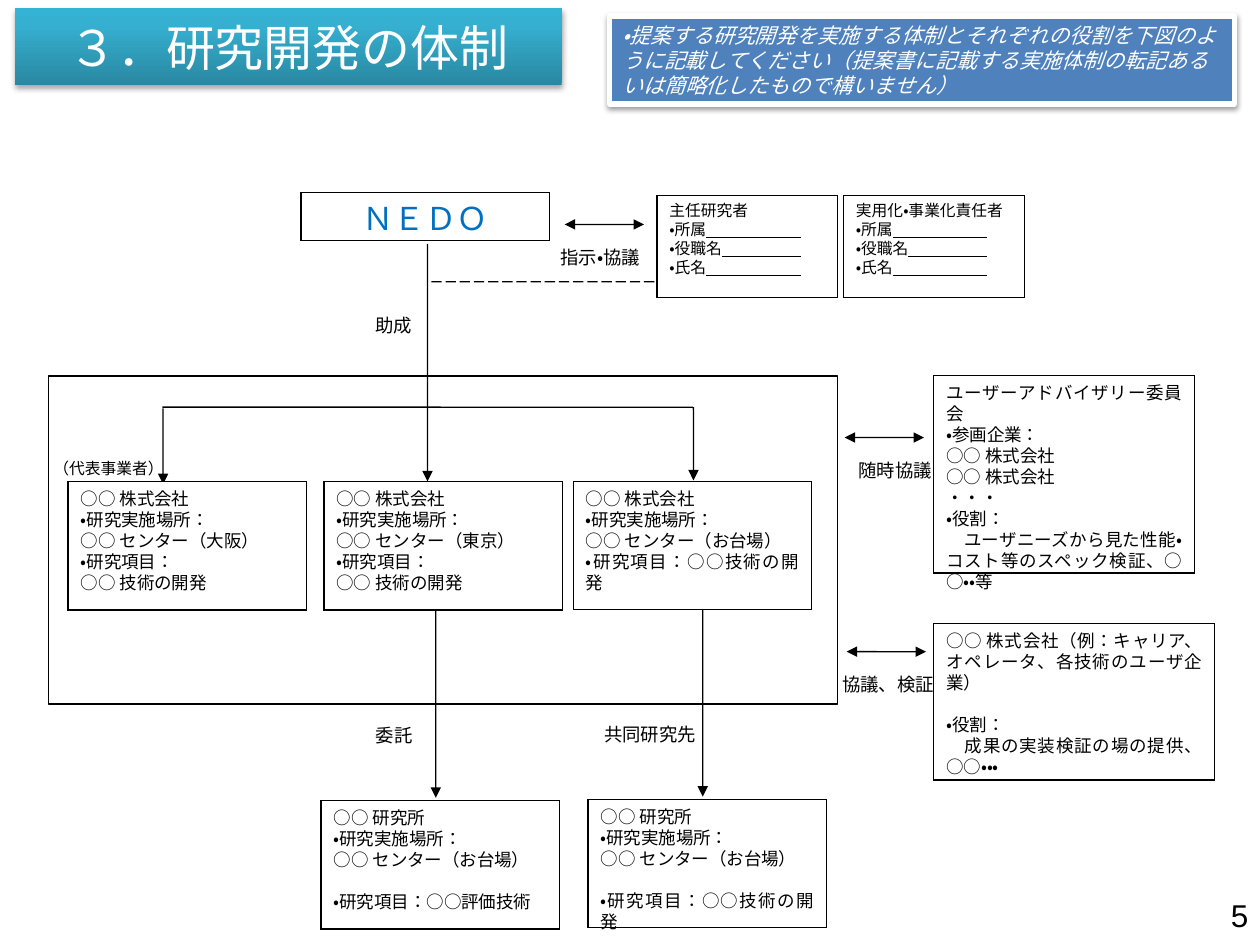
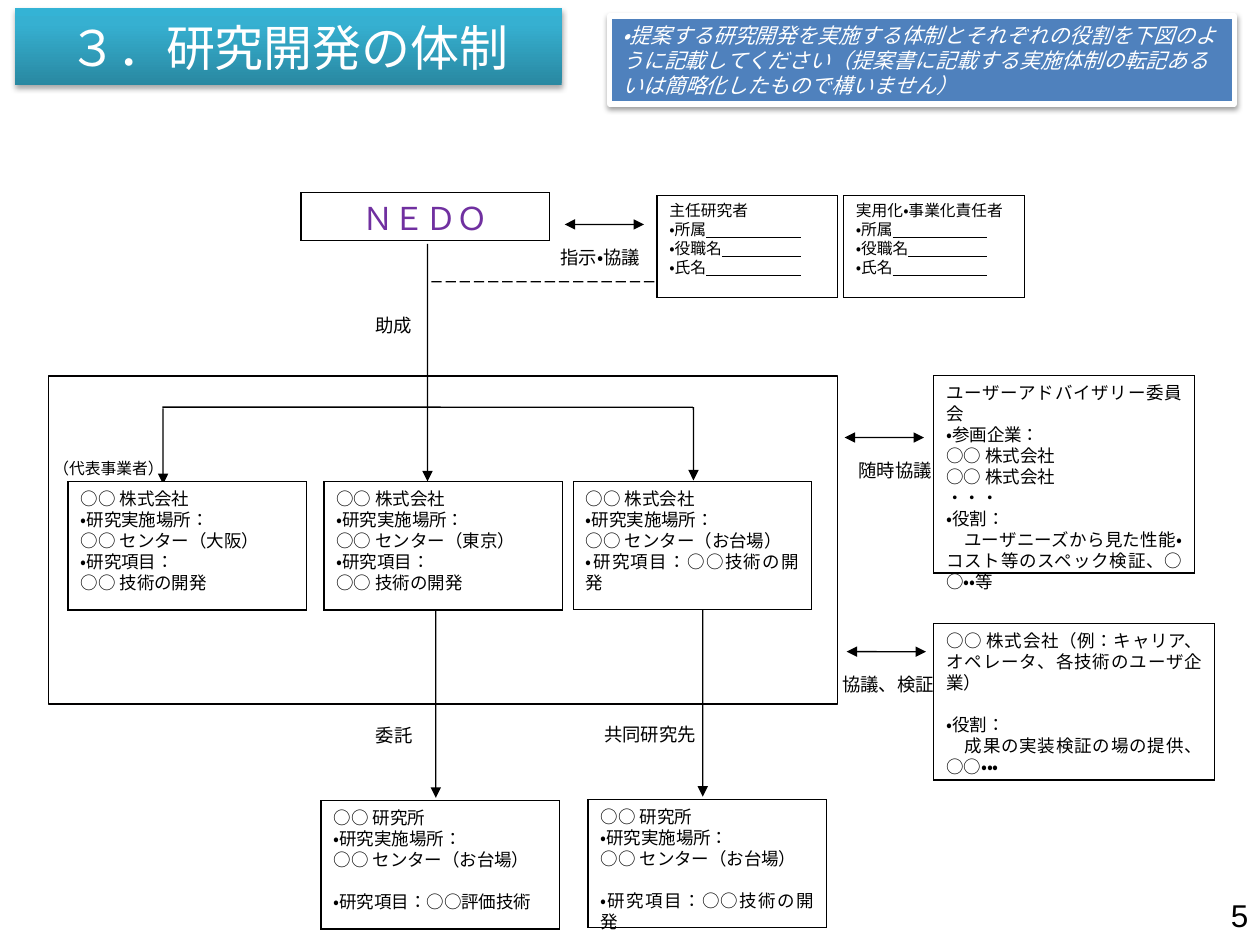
ＮＥＤＯ colour: blue -> purple (425, 220)
